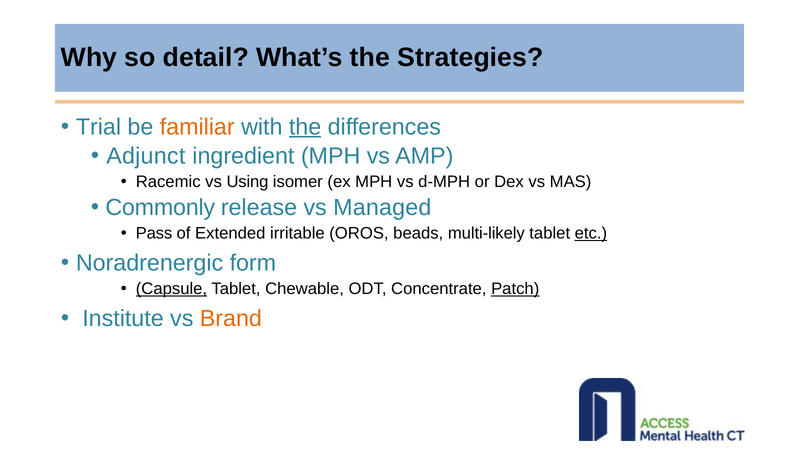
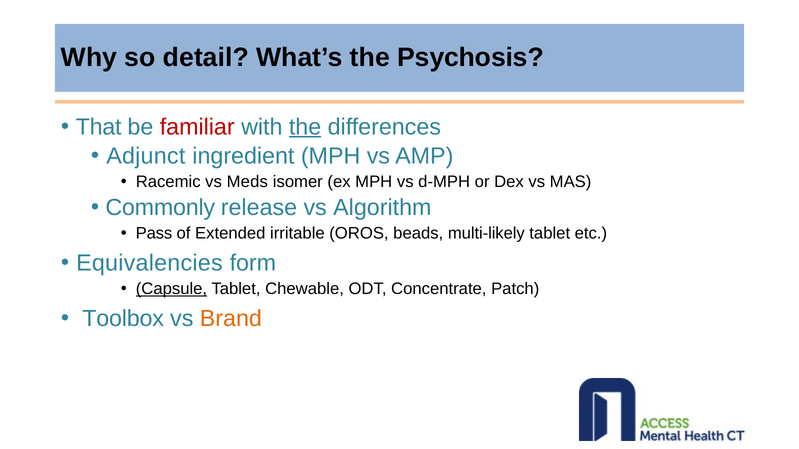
Strategies: Strategies -> Psychosis (471, 58)
Trial: Trial -> That (99, 127)
familiar colour: orange -> red (197, 127)
Using: Using -> Meds (247, 182)
Managed: Managed -> Algorithm (382, 208)
etc underline: present -> none (591, 234)
Noradrenergic: Noradrenergic -> Equivalencies (149, 263)
Patch underline: present -> none (515, 289)
Institute: Institute -> Toolbox (123, 319)
